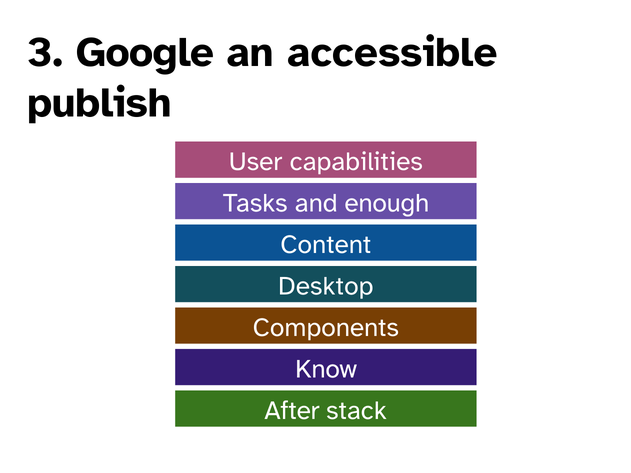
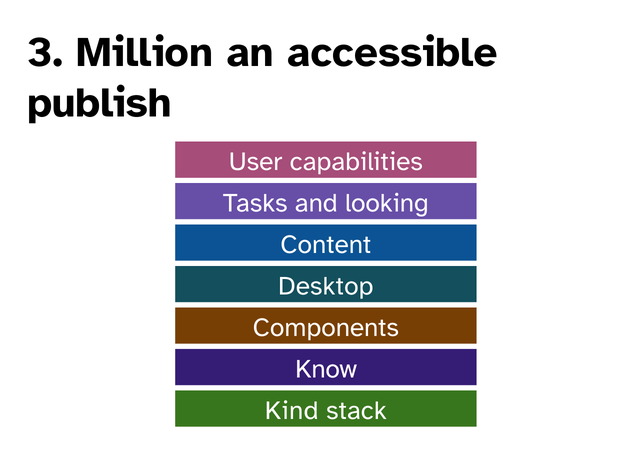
Google: Google -> Million (145, 52)
enough: enough -> looking (387, 203)
After: After -> Kind (292, 411)
